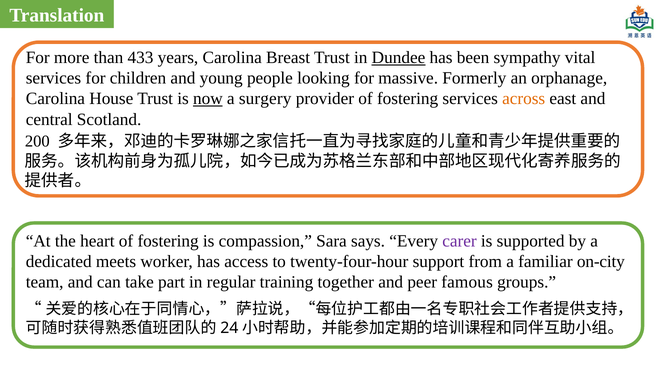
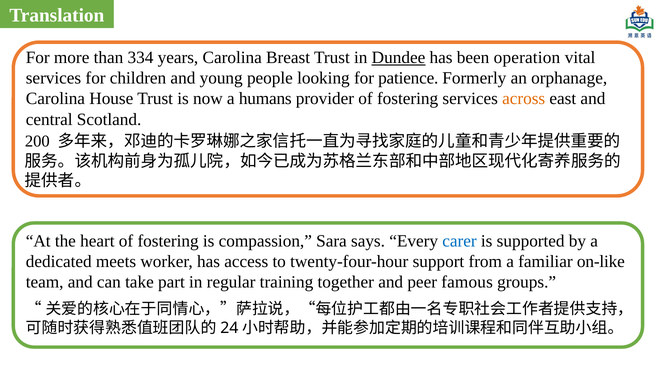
433: 433 -> 334 (140, 57)
sympathy: sympathy -> operation (527, 57)
massive: massive -> patience (408, 78)
now underline: present -> none (208, 99)
surgery: surgery -> humans (265, 99)
carer colour: purple -> blue (460, 241)
on-city: on-city -> on-like (601, 262)
